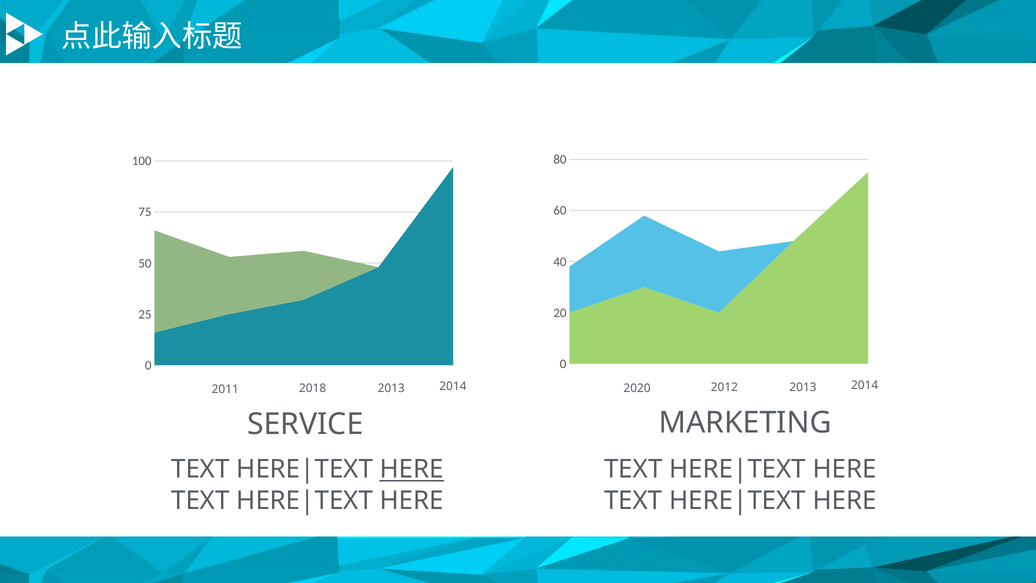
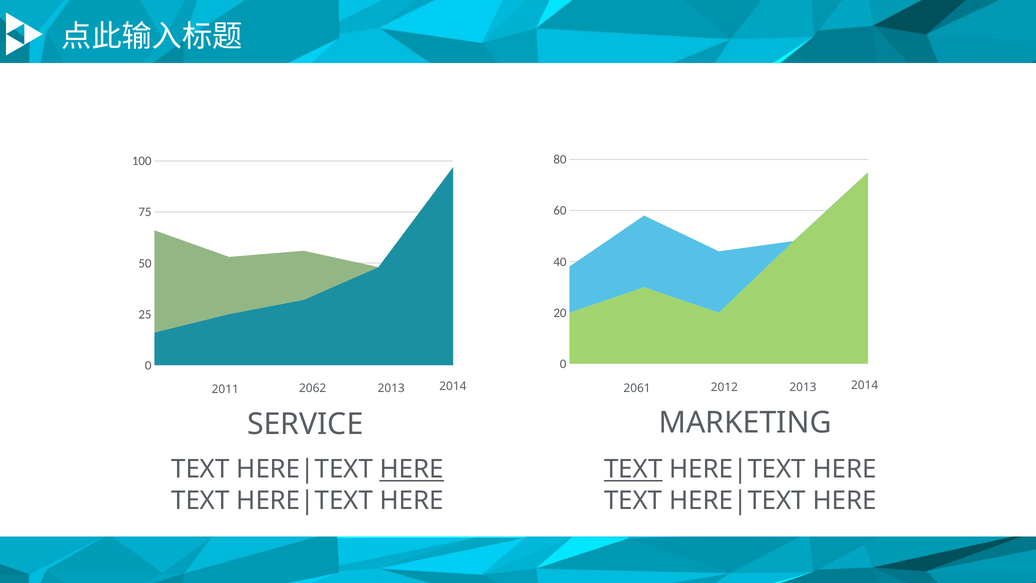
2018: 2018 -> 2062 (313, 388)
2020: 2020 -> 2061 (637, 388)
TEXT underline: none -> present (633, 469)
